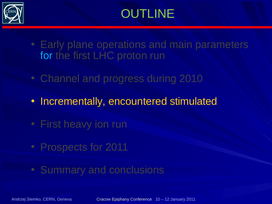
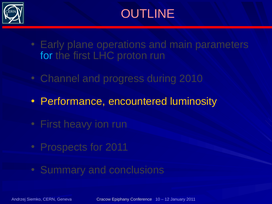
OUTLINE colour: light green -> pink (148, 14)
Incrementally: Incrementally -> Performance (73, 101)
stimulated: stimulated -> luminosity (193, 101)
